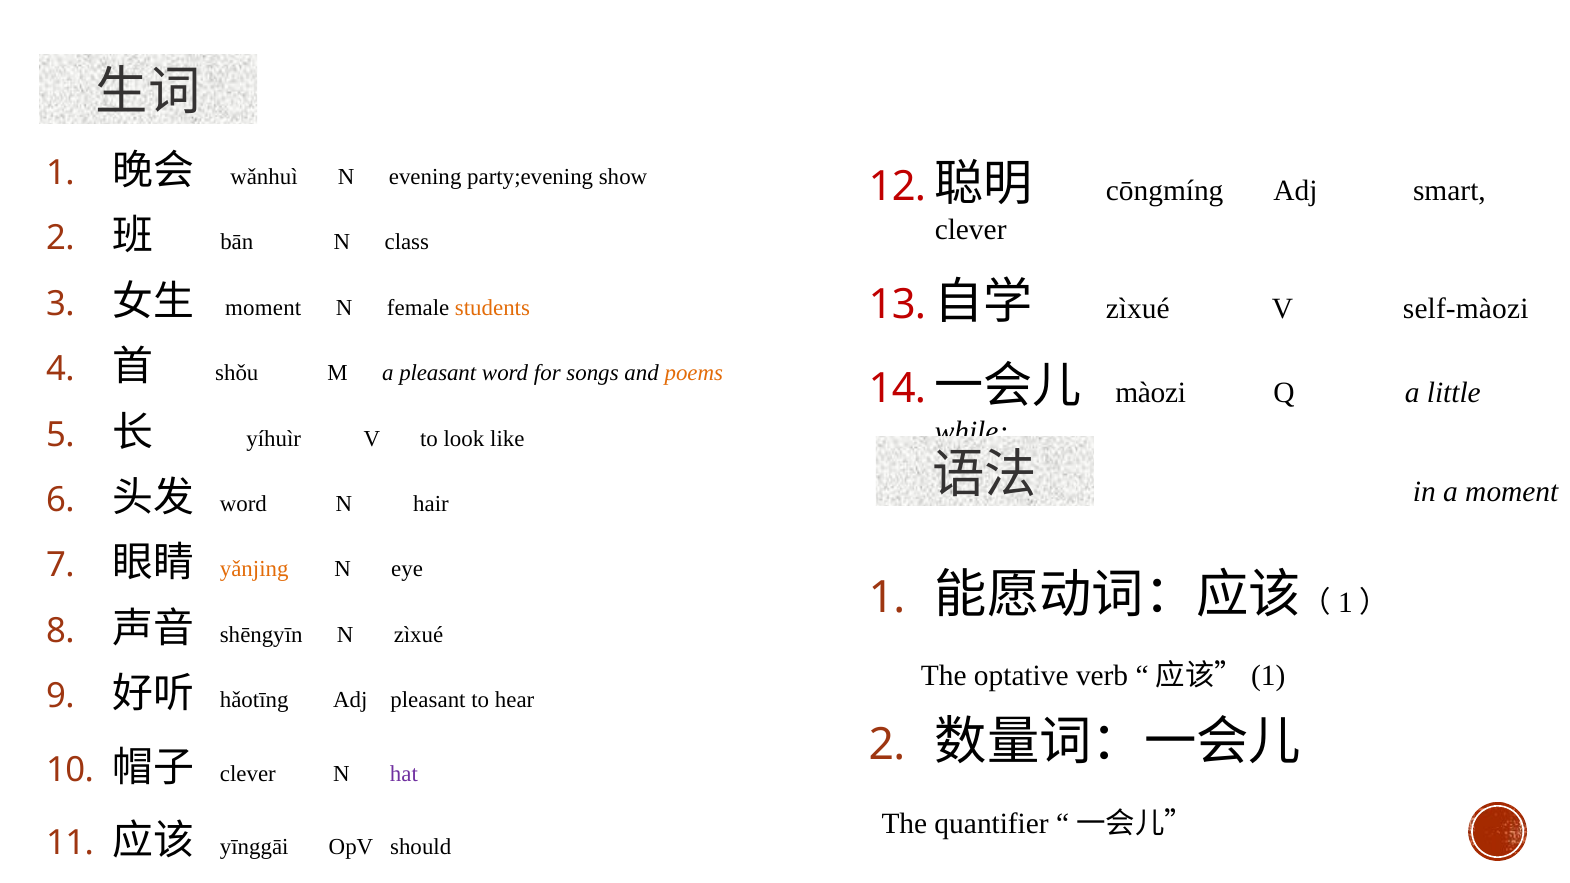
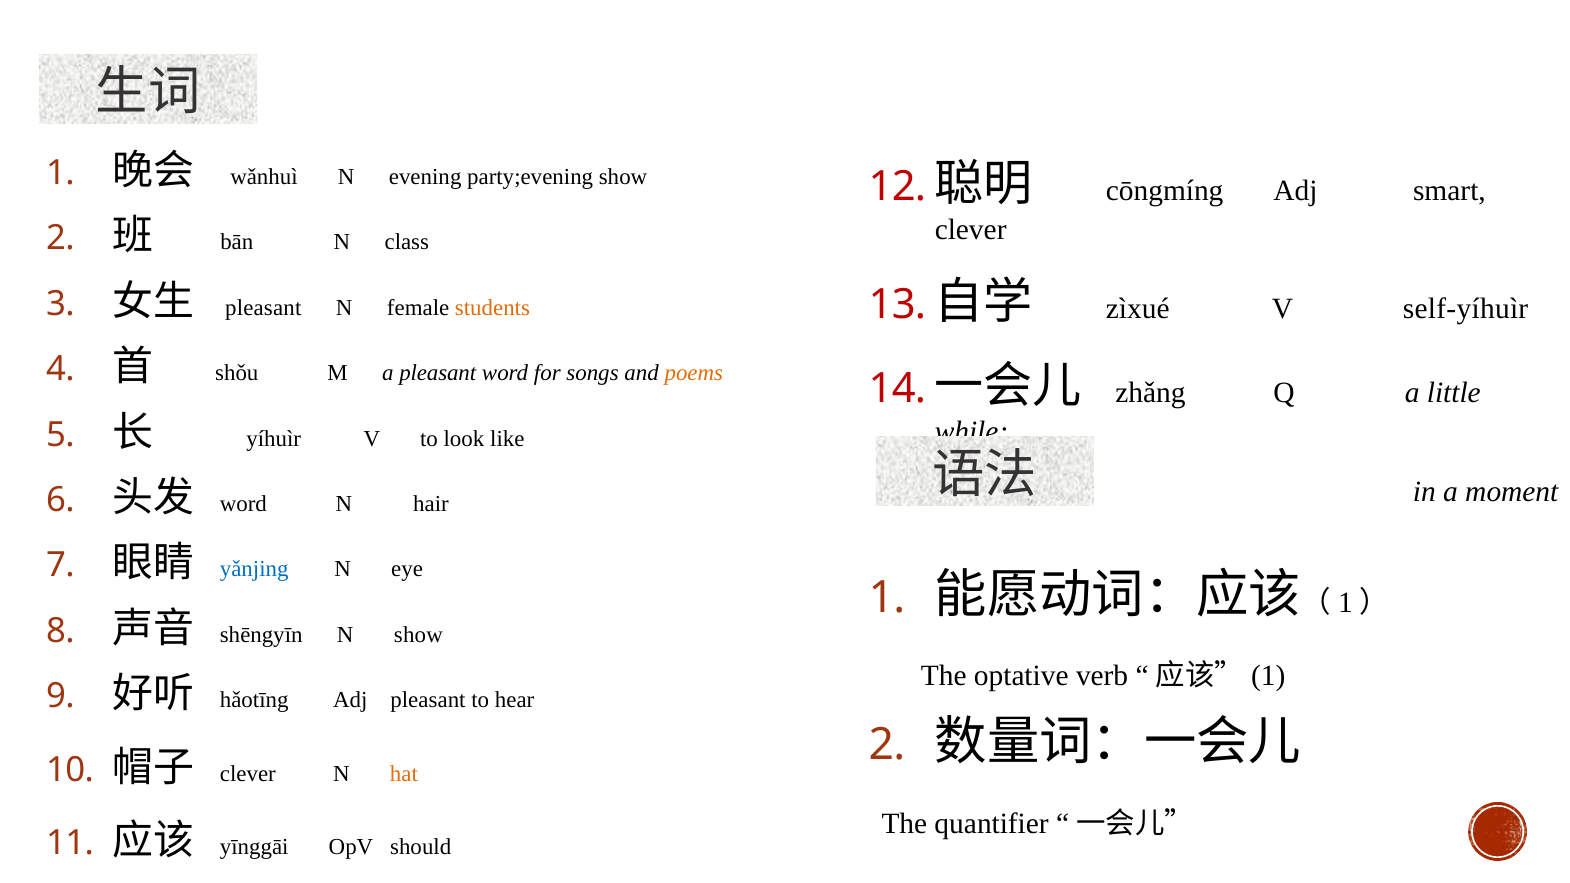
self-màozi: self-màozi -> self-yíhuìr (1466, 309)
moment: moment -> pleasant (263, 308)
màozi: màozi -> zhǎng (1150, 392)
yǎnjing colour: orange -> blue (254, 570)
N zìxué: zìxué -> show (418, 635)
hat colour: purple -> orange (404, 774)
